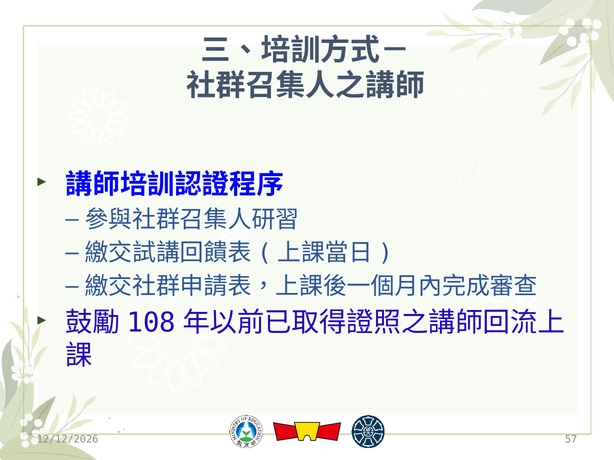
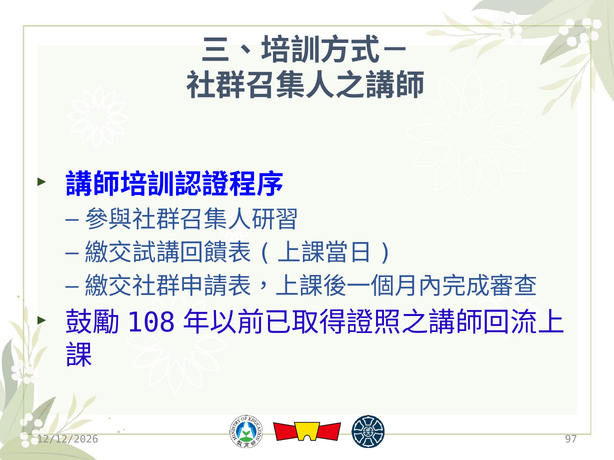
57: 57 -> 97 (571, 440)
